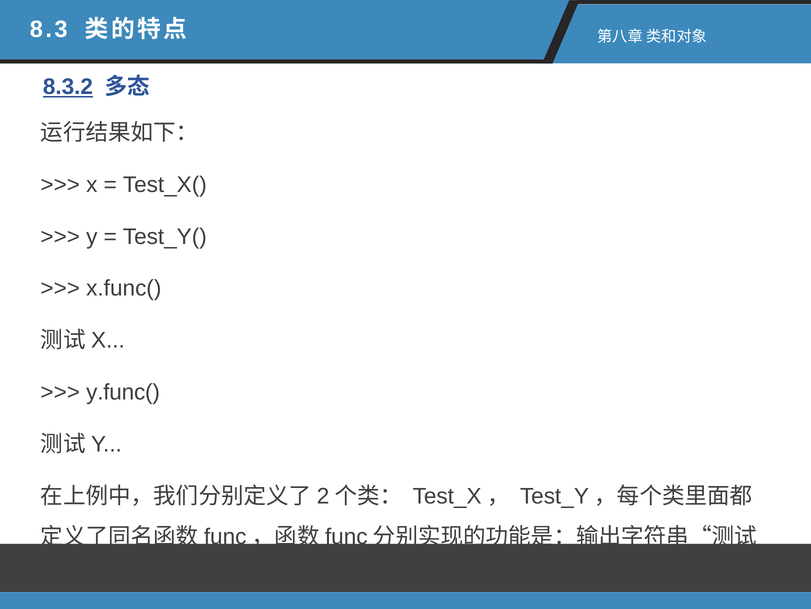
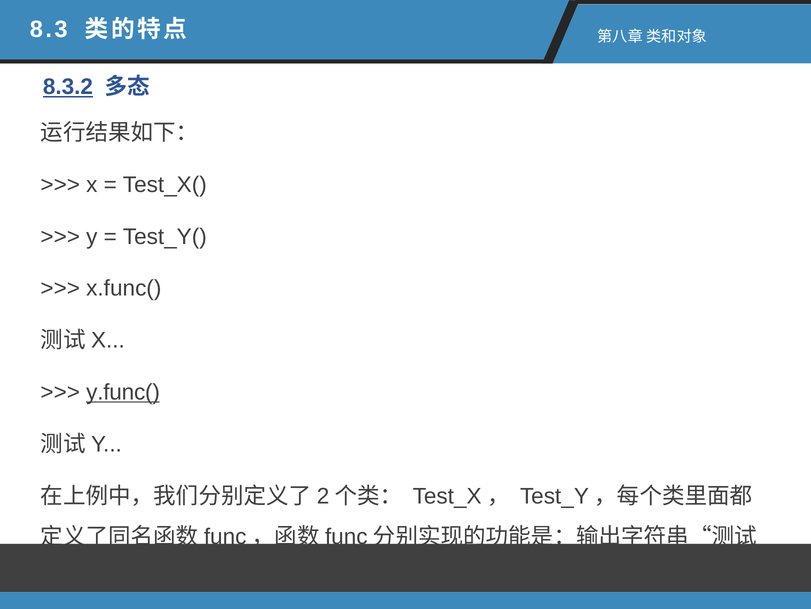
y.func( underline: none -> present (123, 392)
